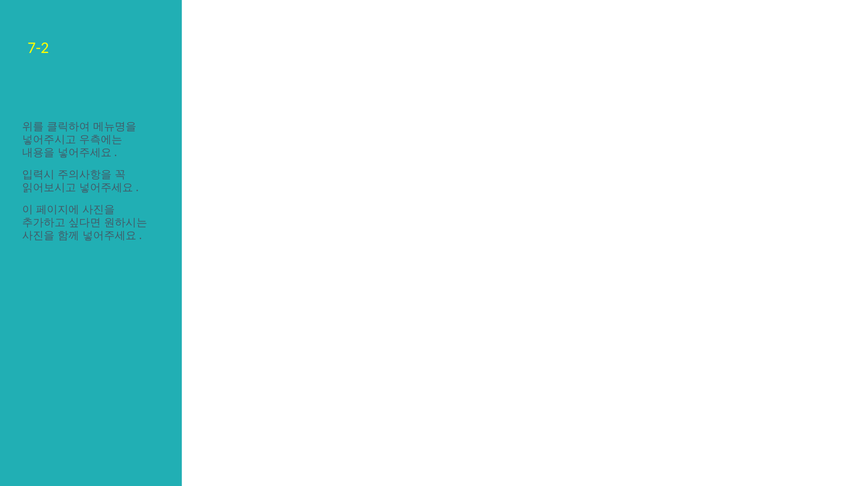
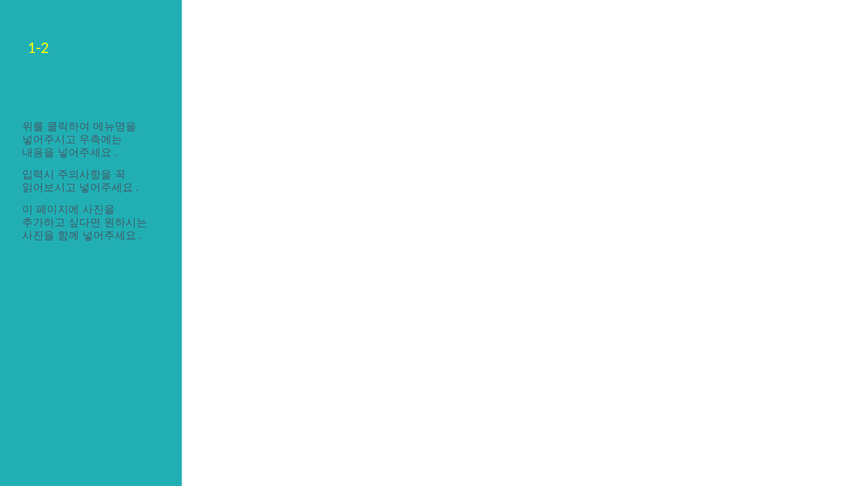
7-2: 7-2 -> 1-2 (38, 48)
